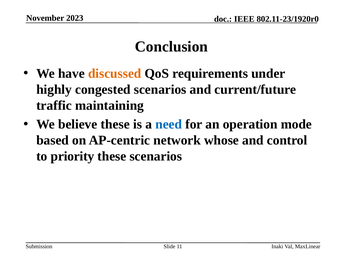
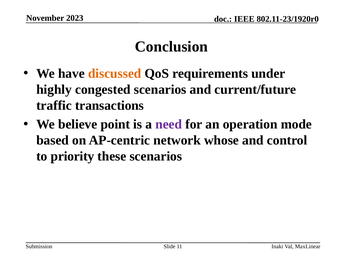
maintaining: maintaining -> transactions (109, 106)
believe these: these -> point (115, 124)
need colour: blue -> purple (169, 124)
